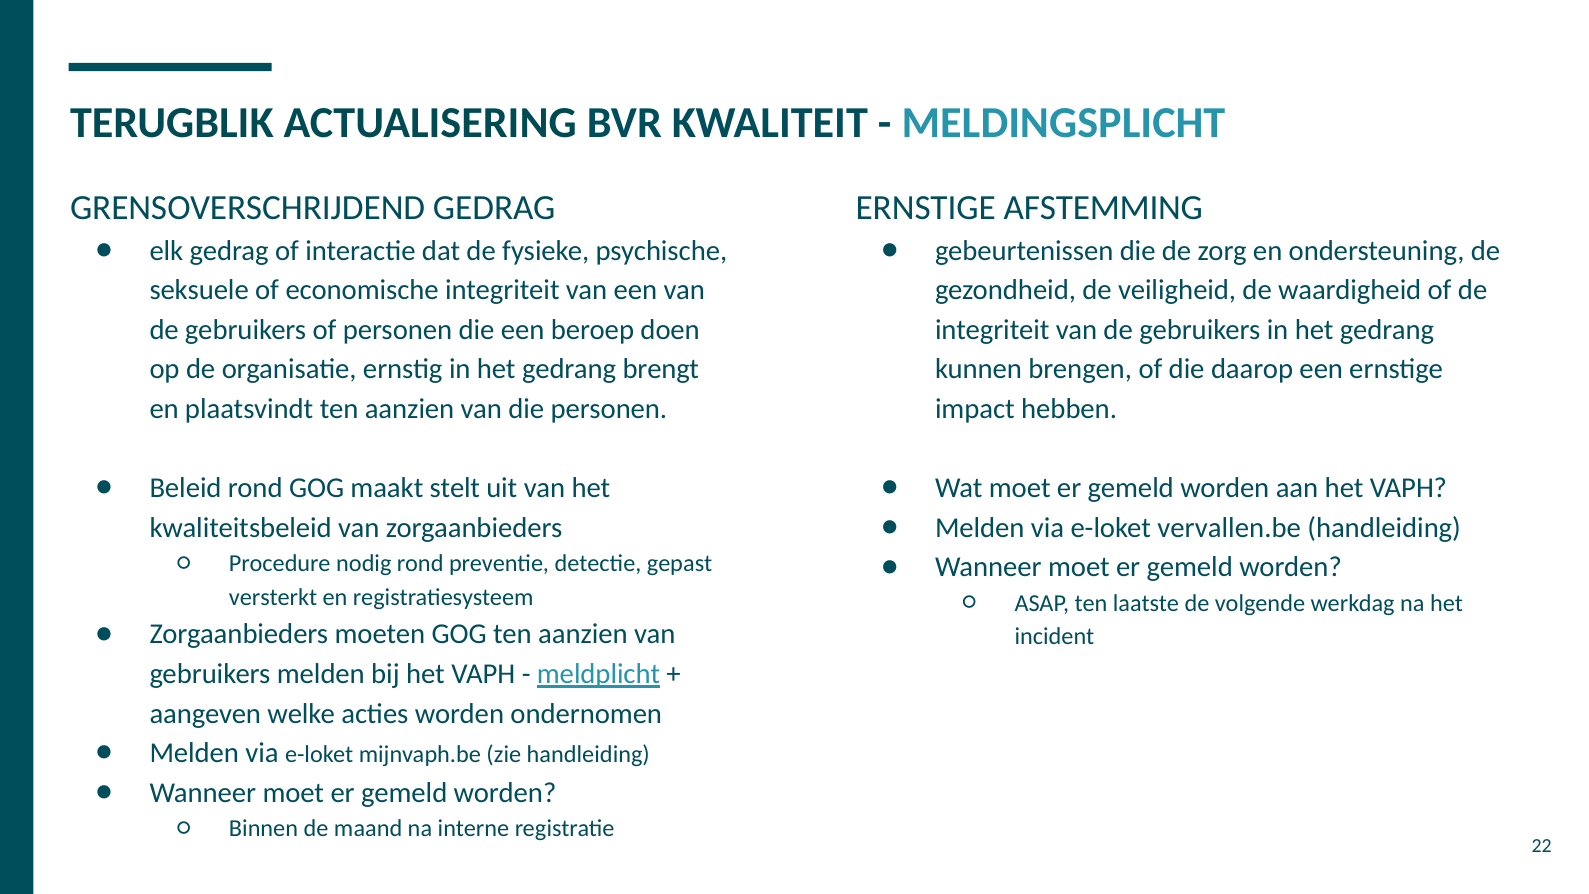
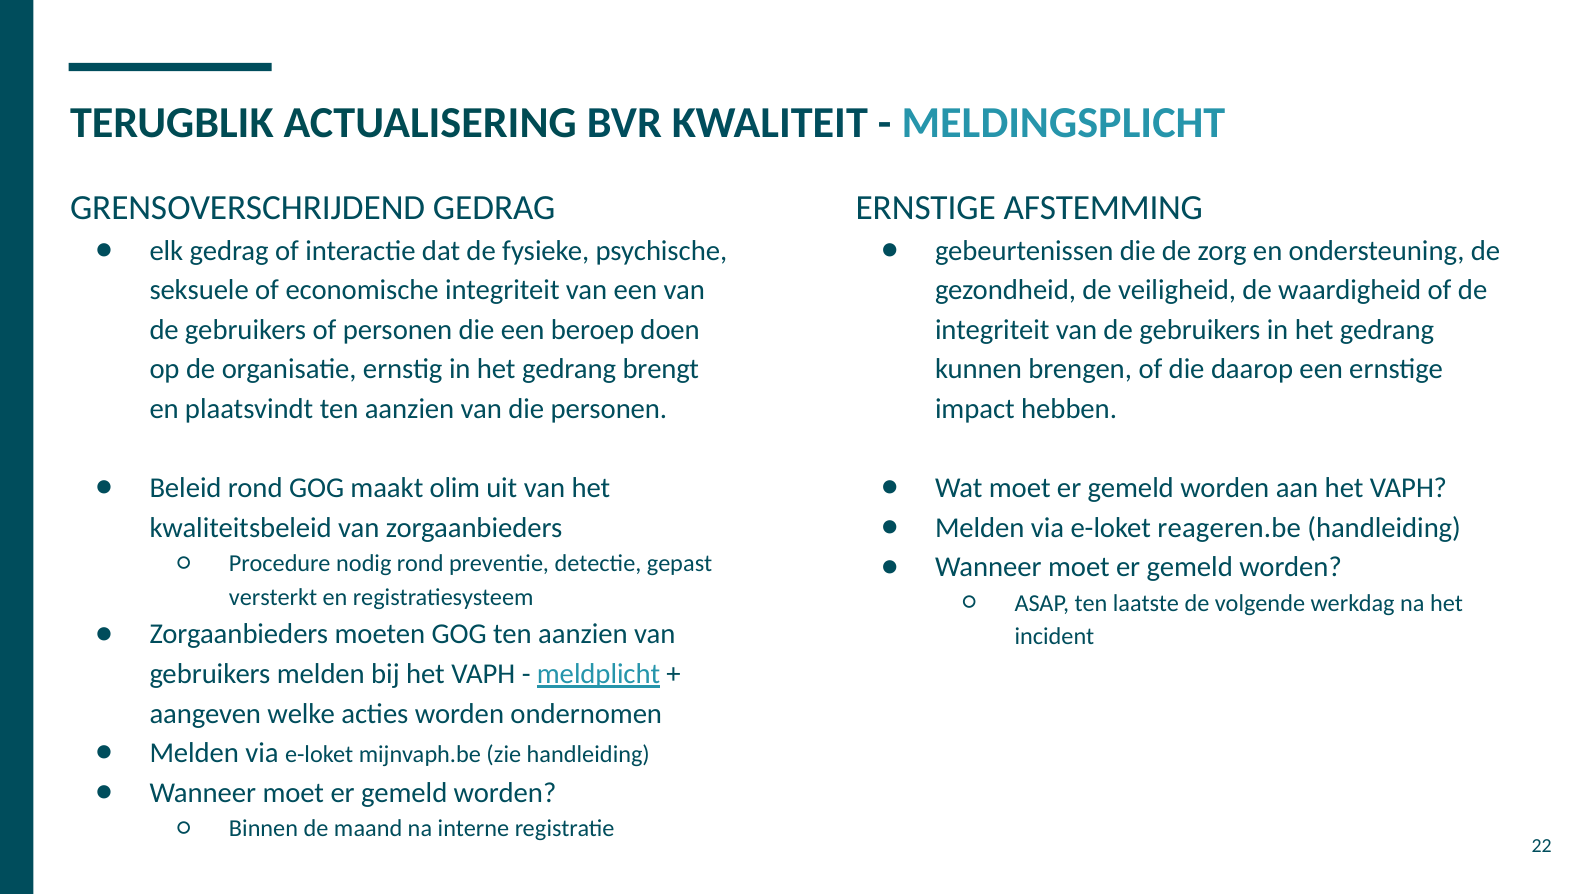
stelt: stelt -> olim (455, 488)
vervallen.be: vervallen.be -> reageren.be (1229, 528)
